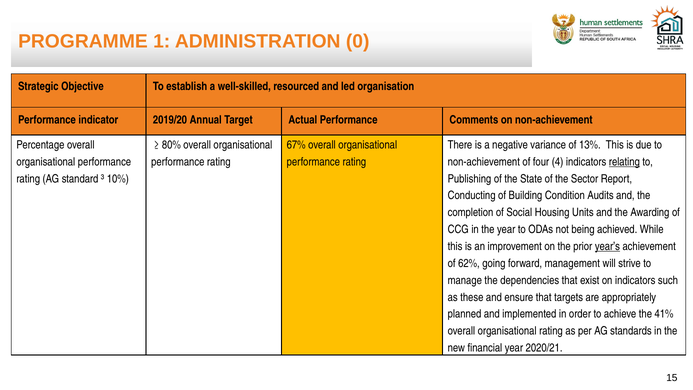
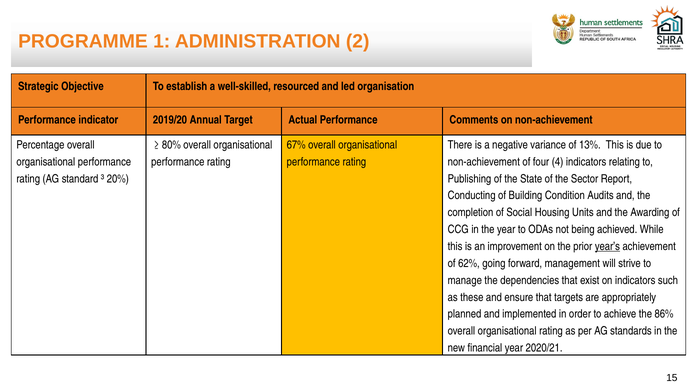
0: 0 -> 2 (358, 42)
relating underline: present -> none (624, 162)
10%: 10% -> 20% (118, 179)
41%: 41% -> 86% (664, 314)
